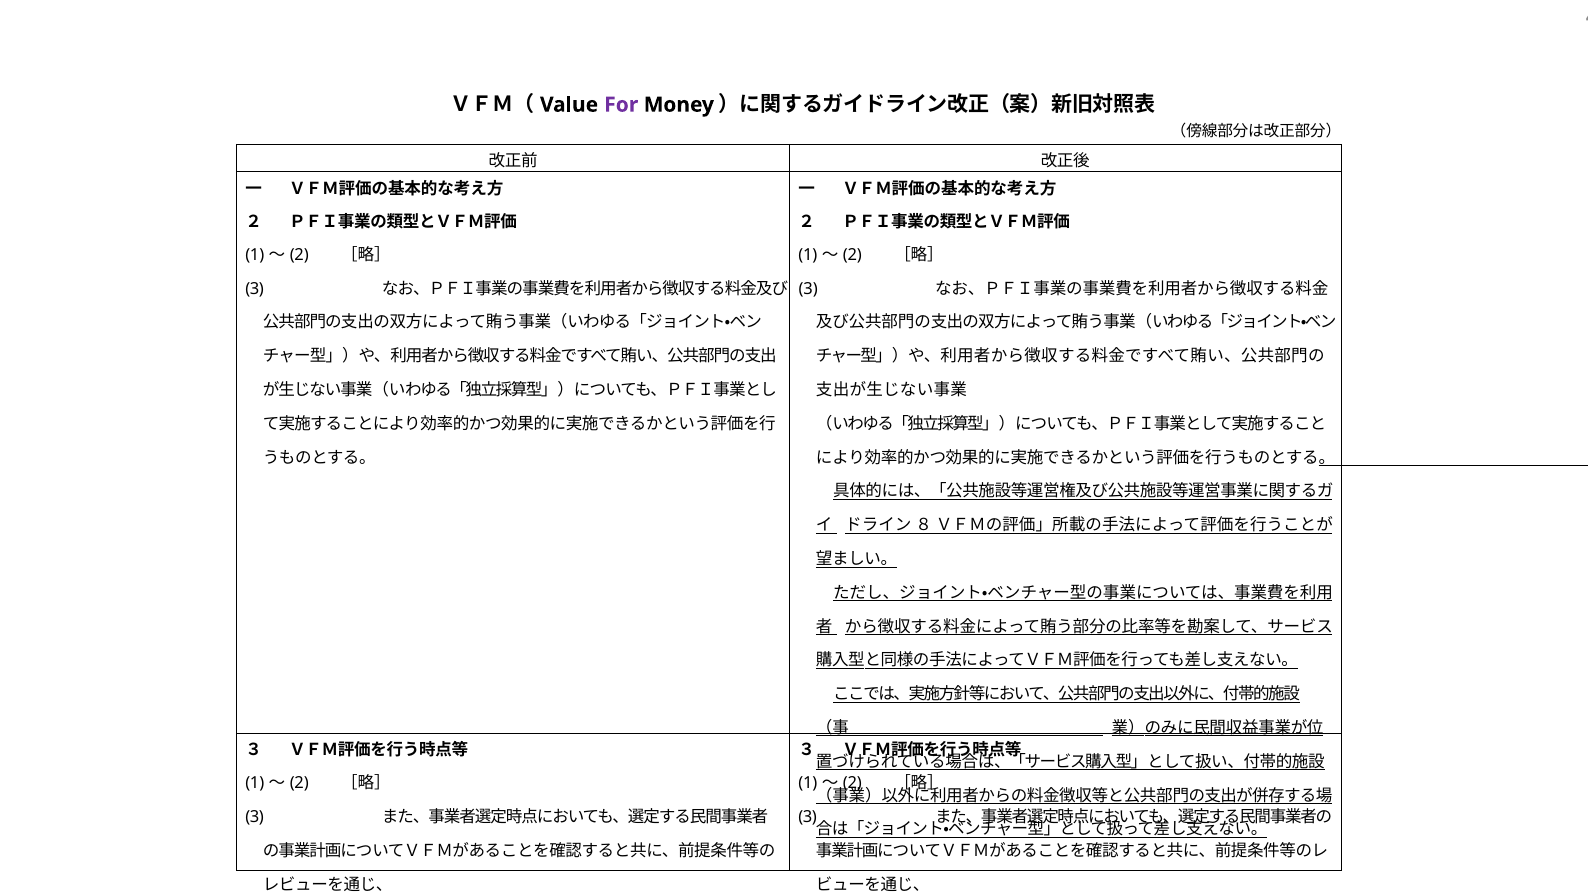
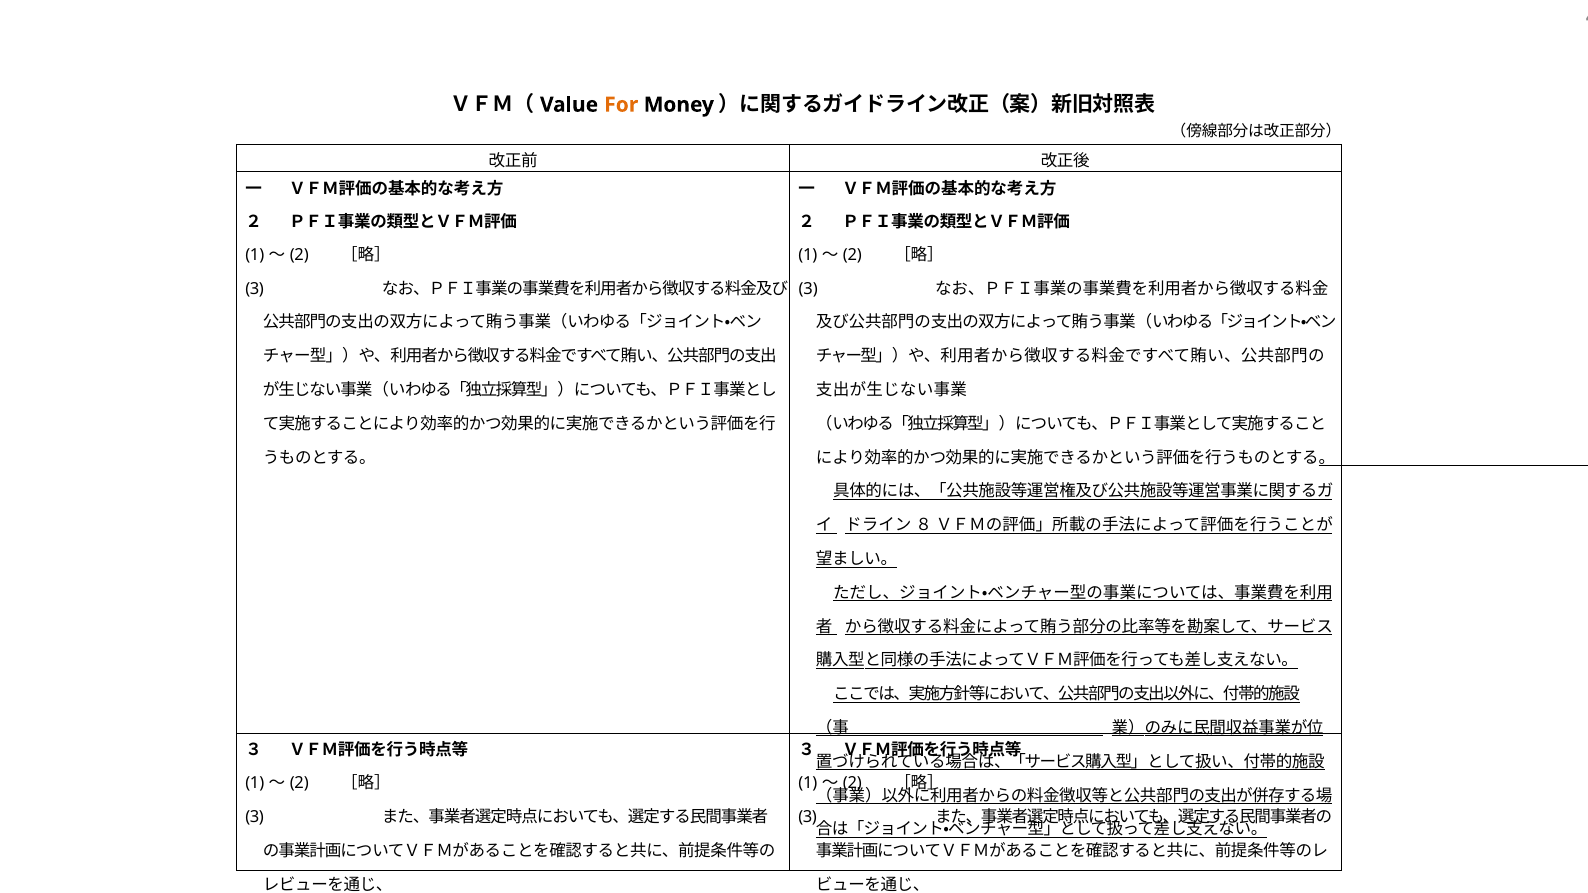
For colour: purple -> orange (621, 105)
